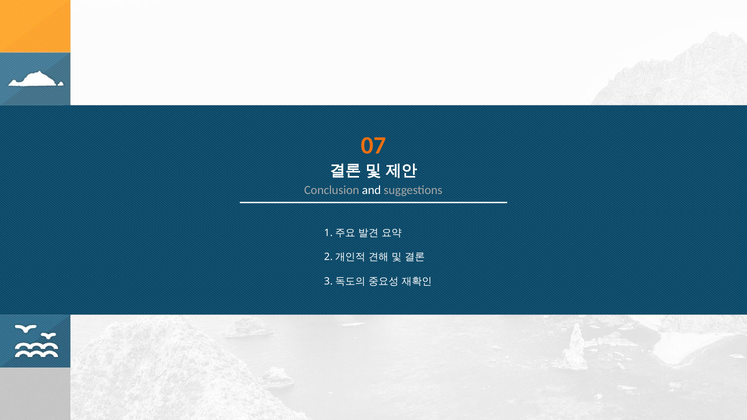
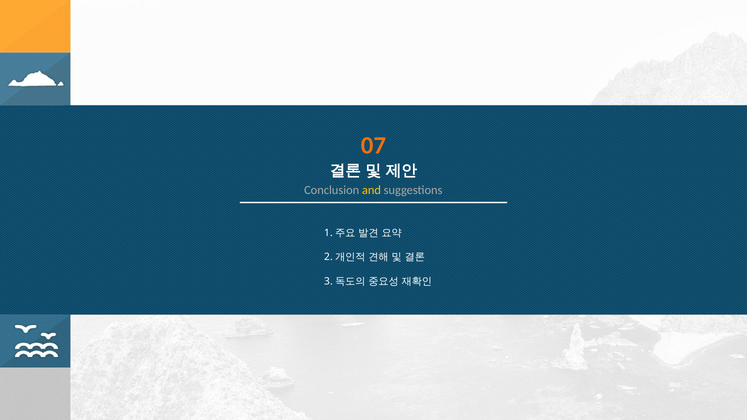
and colour: white -> yellow (371, 190)
